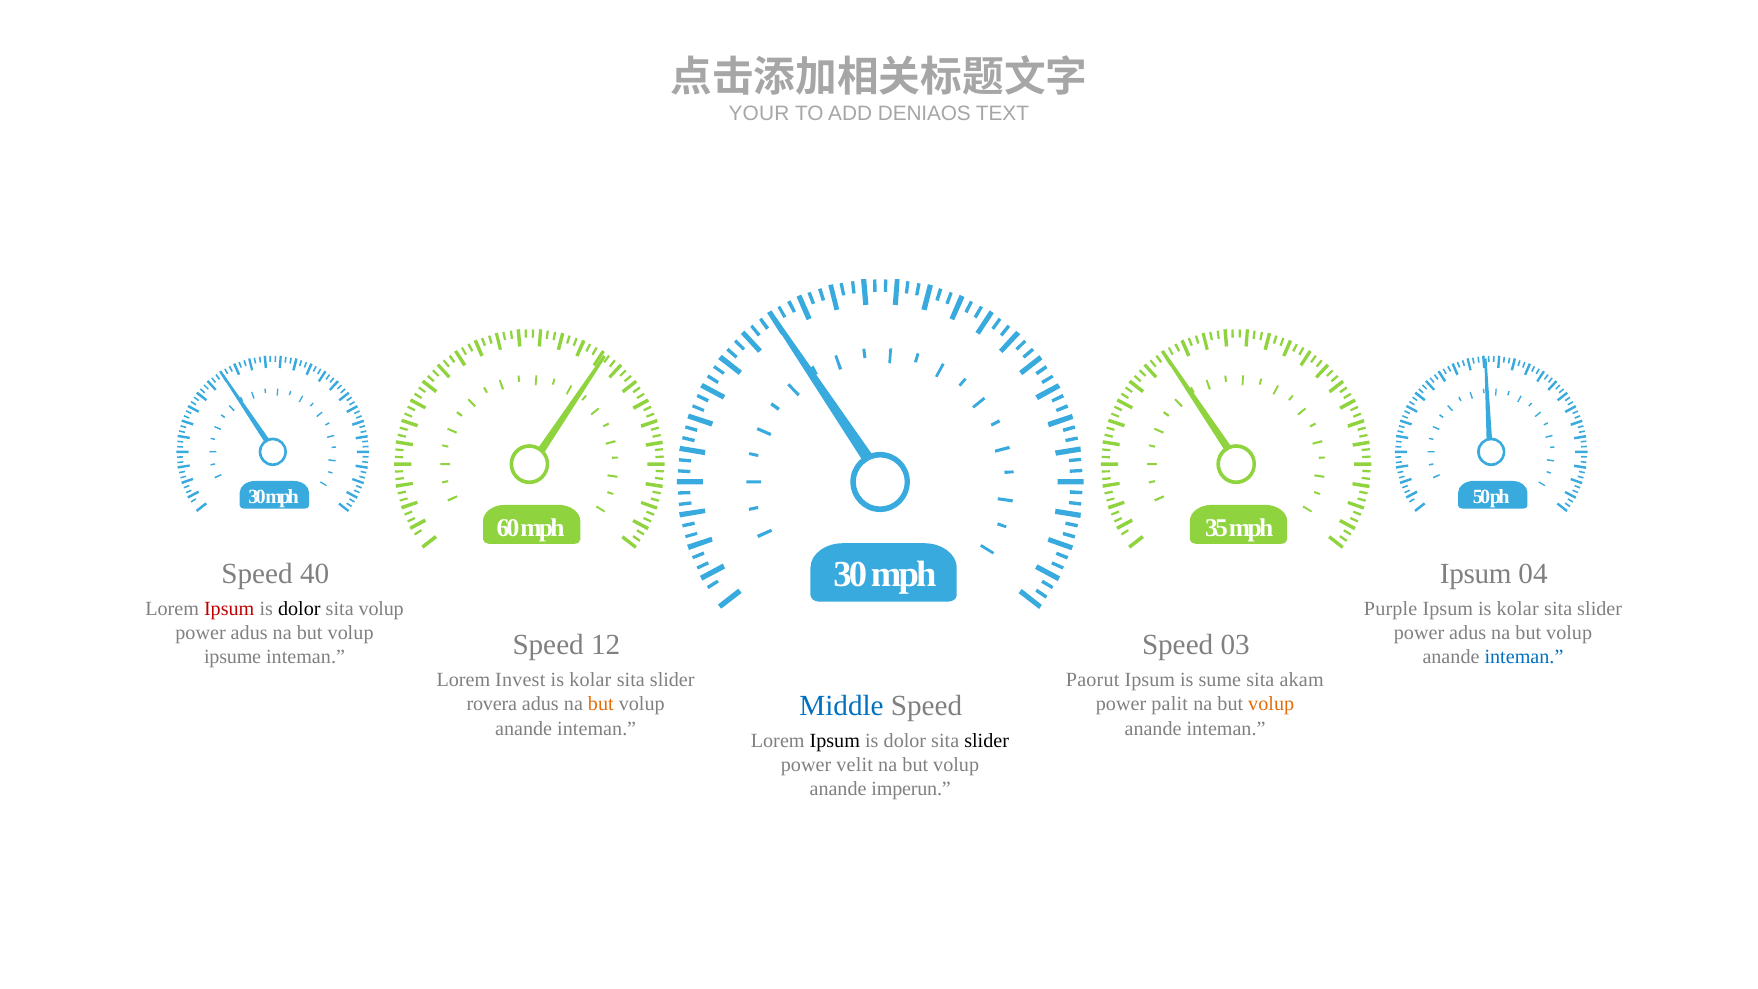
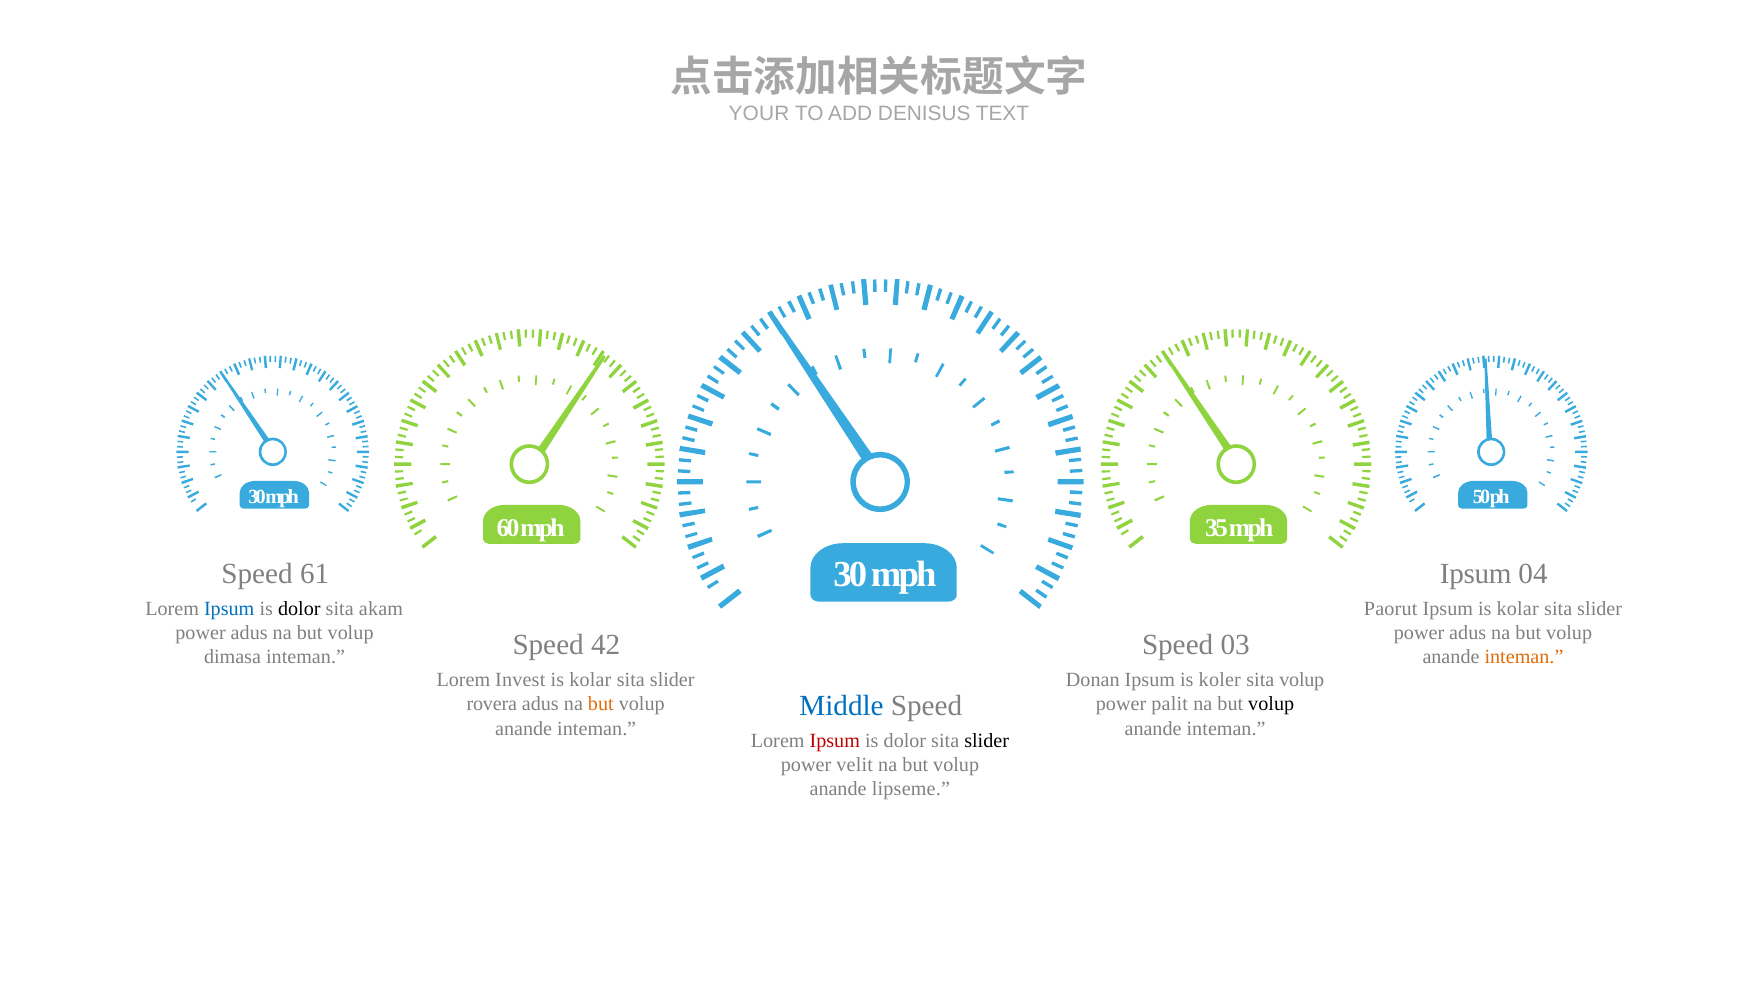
DENIAOS: DENIAOS -> DENISUS (924, 113)
40: 40 -> 61 (315, 573)
Ipsum colour: red -> blue (229, 608)
sita volup: volup -> akam (381, 608)
Purple: Purple -> Paorut (1391, 608)
12: 12 -> 42 (606, 645)
ipsume: ipsume -> dimasa (232, 657)
inteman colour: blue -> orange (1524, 657)
Paorut: Paorut -> Donan (1093, 680)
sume: sume -> koler (1220, 680)
sita akam: akam -> volup (1302, 680)
volup colour: orange -> black (1271, 704)
Ipsum colour: black -> red (835, 741)
imperun: imperun -> lipseme (911, 789)
